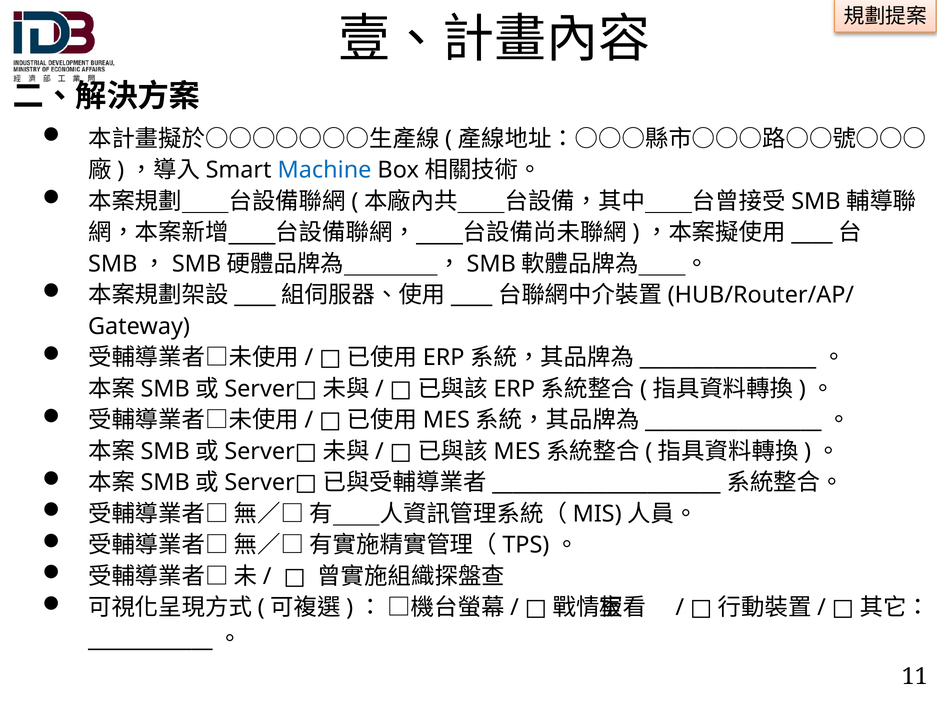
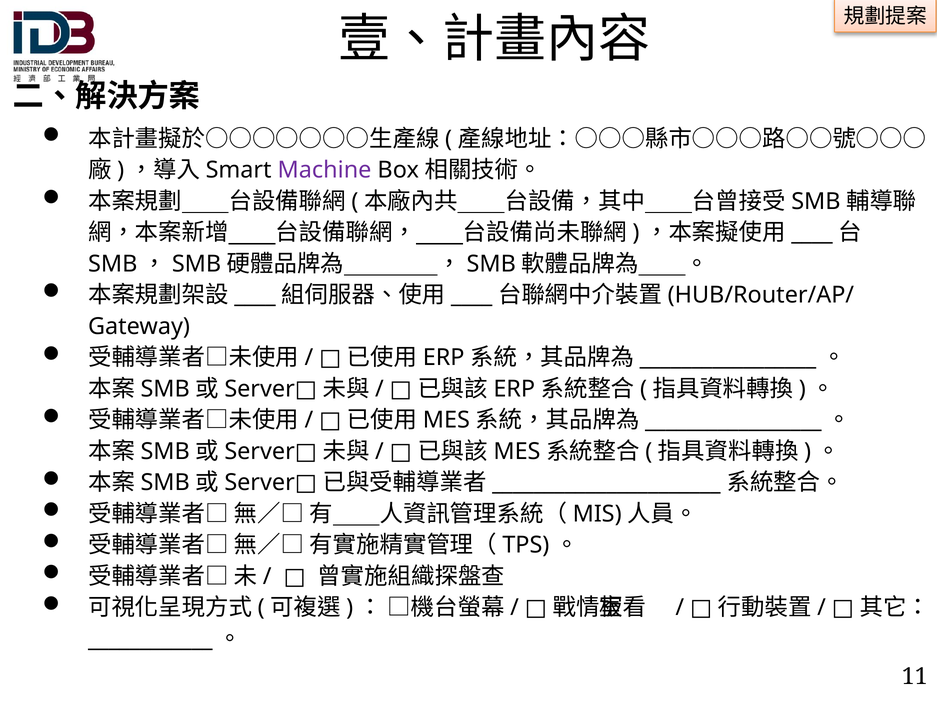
Machine colour: blue -> purple (325, 170)
